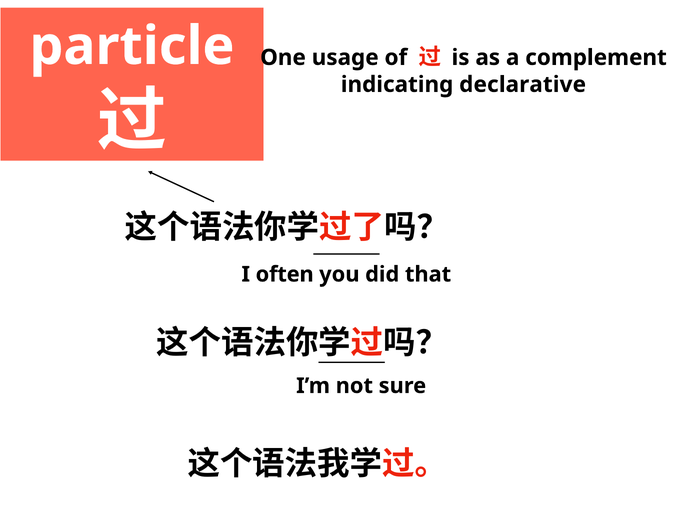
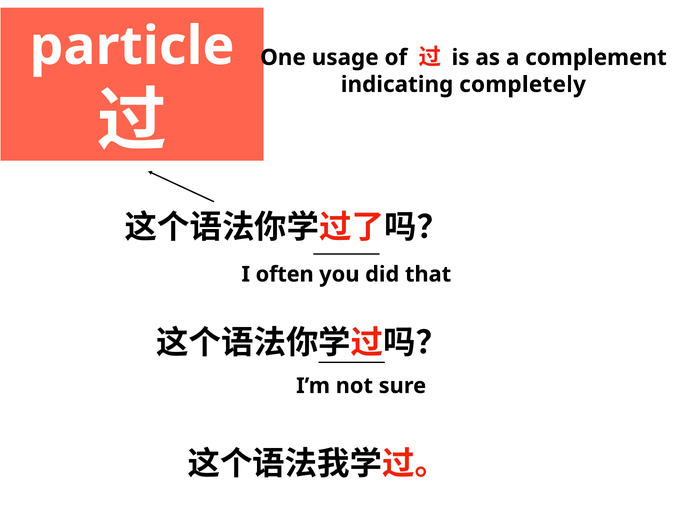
declarative: declarative -> completely (523, 85)
